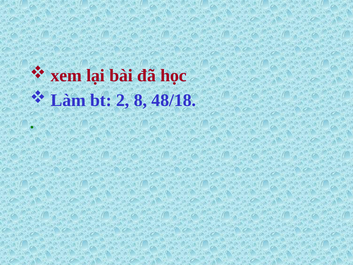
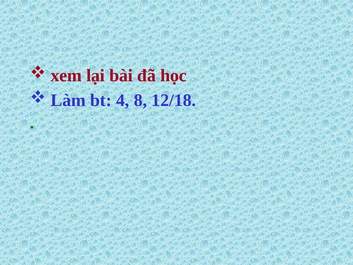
2: 2 -> 4 (123, 100)
48/18: 48/18 -> 12/18 (174, 100)
